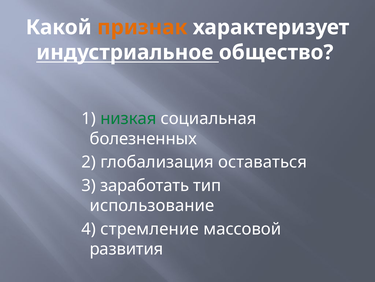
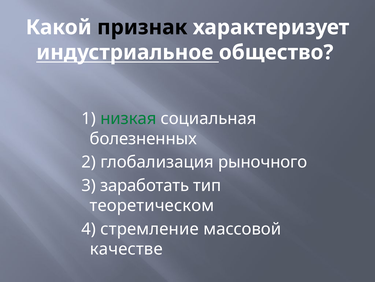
признак colour: orange -> black (142, 27)
оставаться: оставаться -> рыночного (263, 162)
использование: использование -> теоретическом (152, 205)
развития: развития -> качестве (126, 248)
